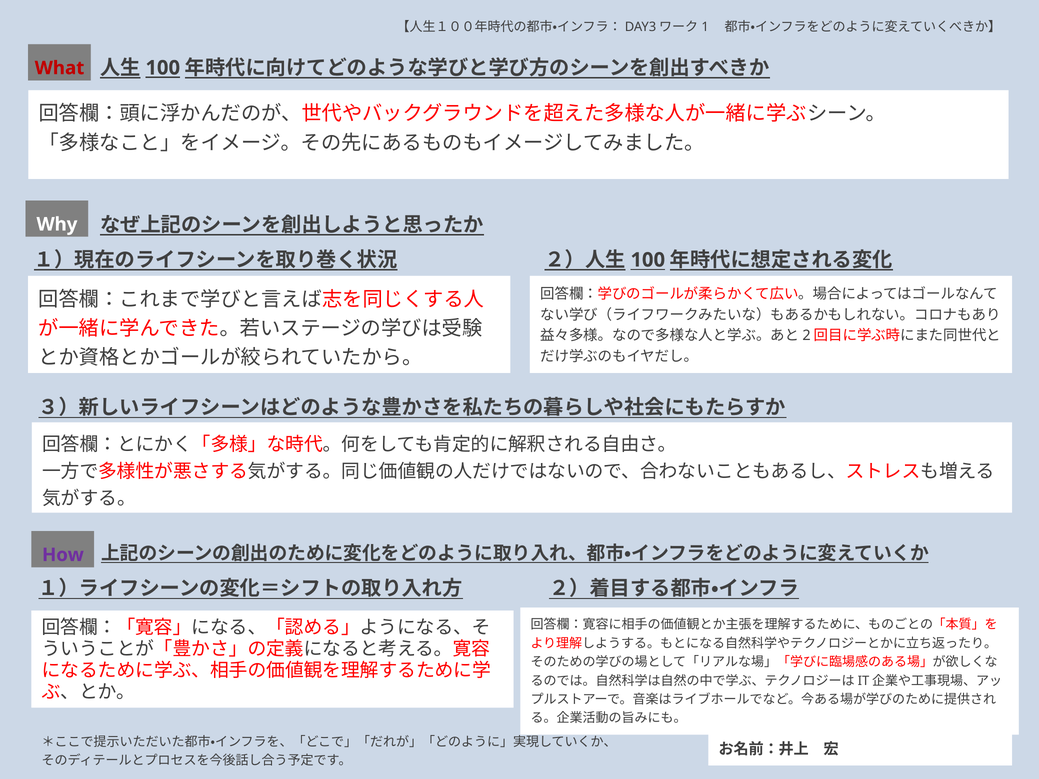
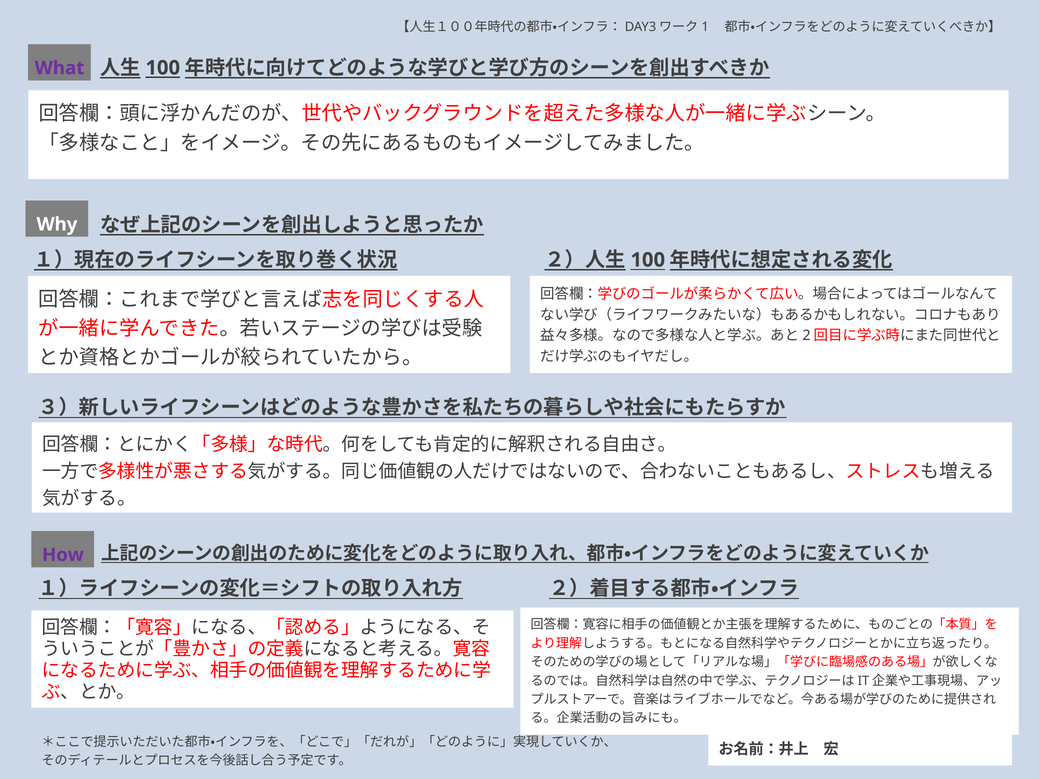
What colour: red -> purple (60, 68)
